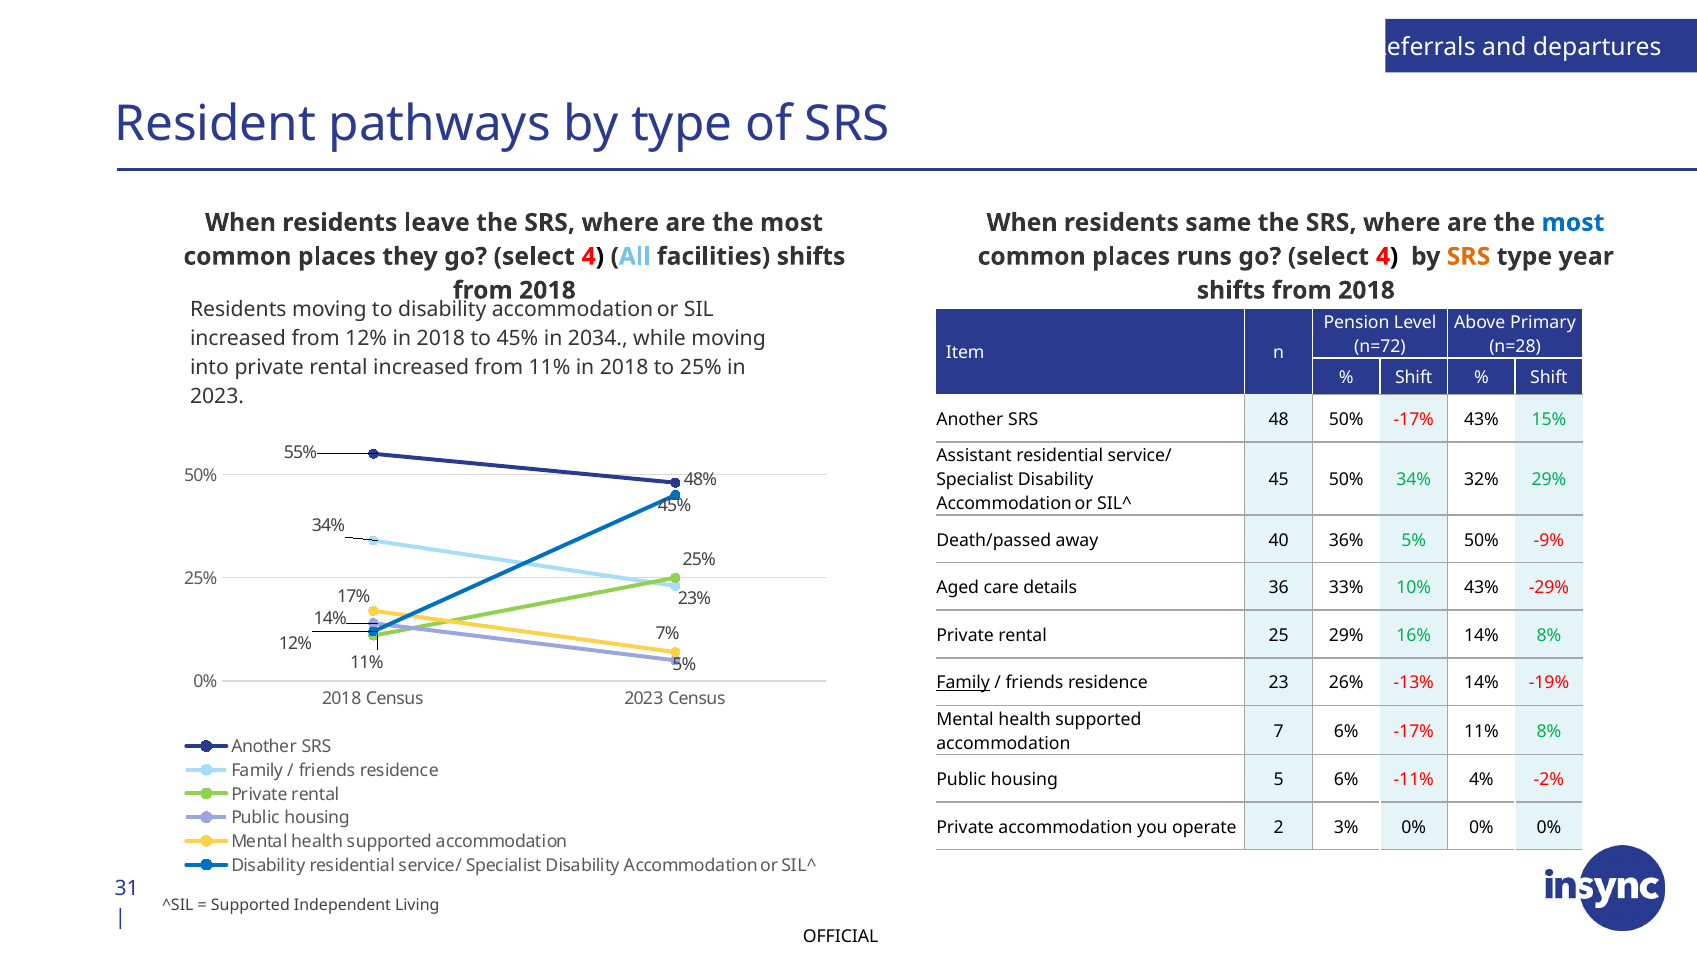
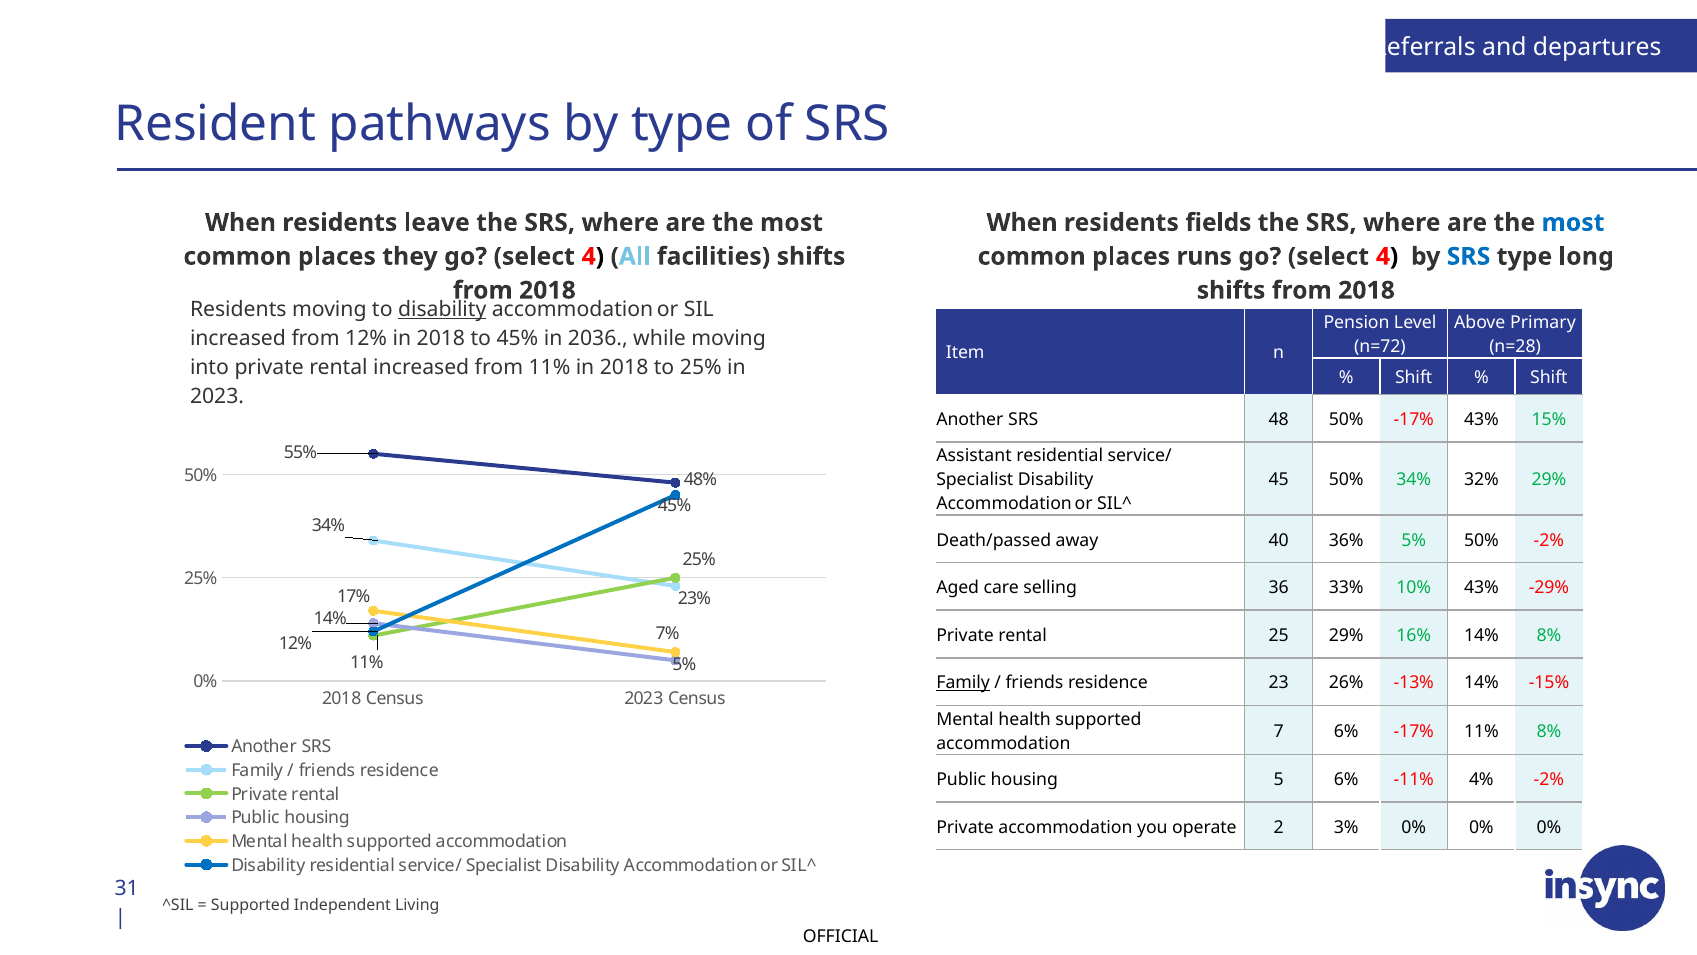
same: same -> fields (1218, 223)
SRS colour: orange -> blue (1469, 256)
year: year -> long (1586, 256)
disability underline: none -> present (442, 309)
2034: 2034 -> 2036 (598, 338)
50% -9%: -9% -> -2% (1549, 540)
details: details -> selling (1050, 588)
-19%: -19% -> -15% (1549, 683)
